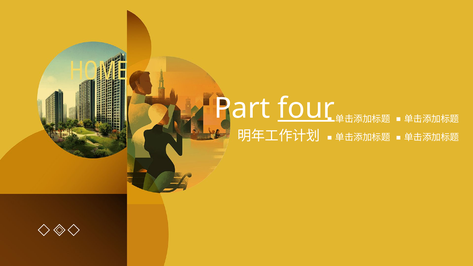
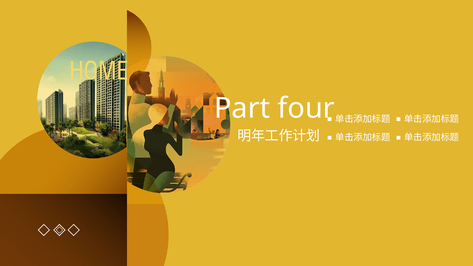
four underline: present -> none (306, 108)
